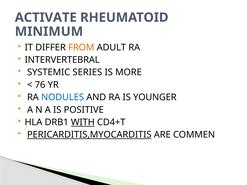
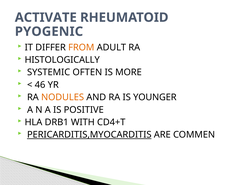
MINIMUM: MINIMUM -> PYOGENIC (49, 32)
INTERVERTEBRAL: INTERVERTEBRAL -> HISTOLOGICALLY (62, 60)
SERIES: SERIES -> OFTEN (87, 72)
76: 76 -> 46 (40, 85)
NODULES colour: blue -> orange (63, 97)
WITH underline: present -> none (83, 122)
